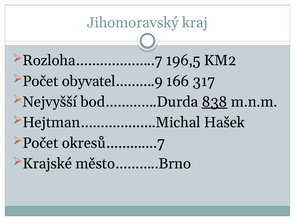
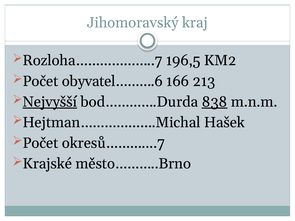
obyvatel……….9: obyvatel……….9 -> obyvatel……….6 (112, 81)
317: 317 -> 213 (204, 81)
Nejvyšší underline: none -> present (50, 102)
